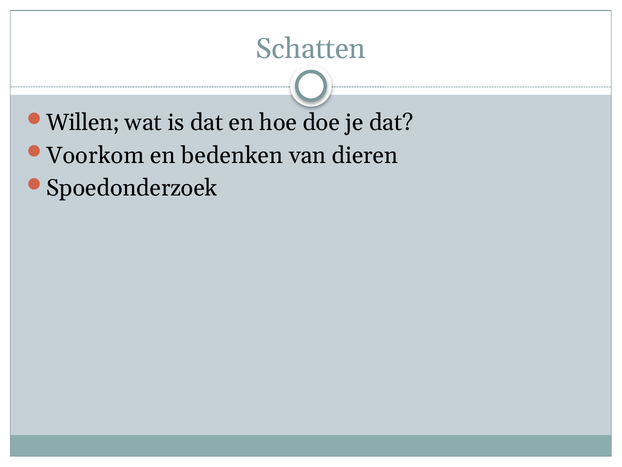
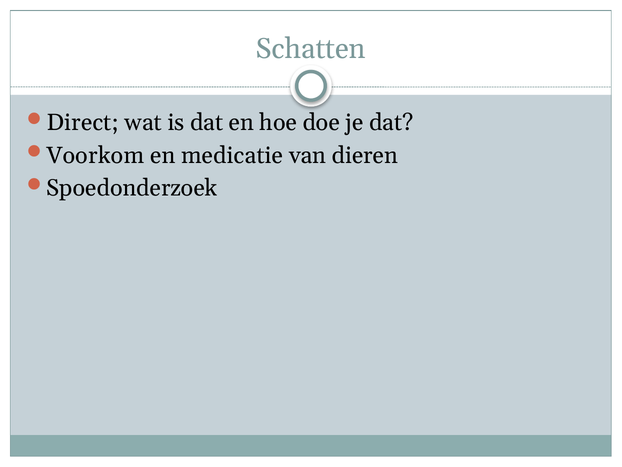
Willen: Willen -> Direct (83, 123)
bedenken: bedenken -> medicatie (232, 155)
